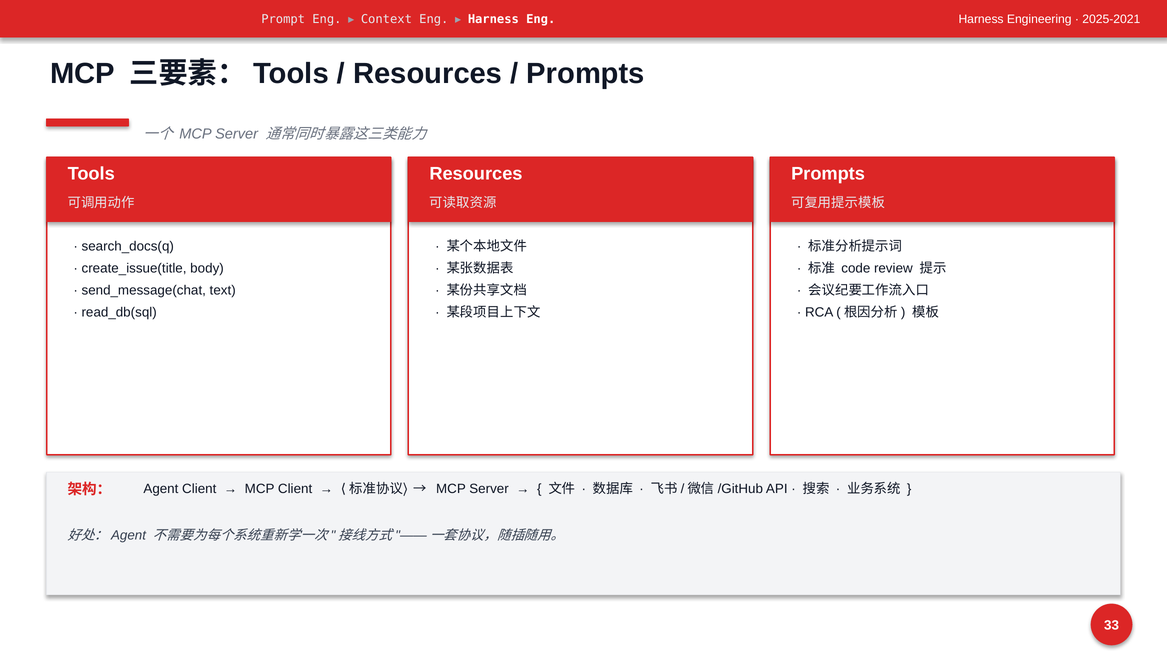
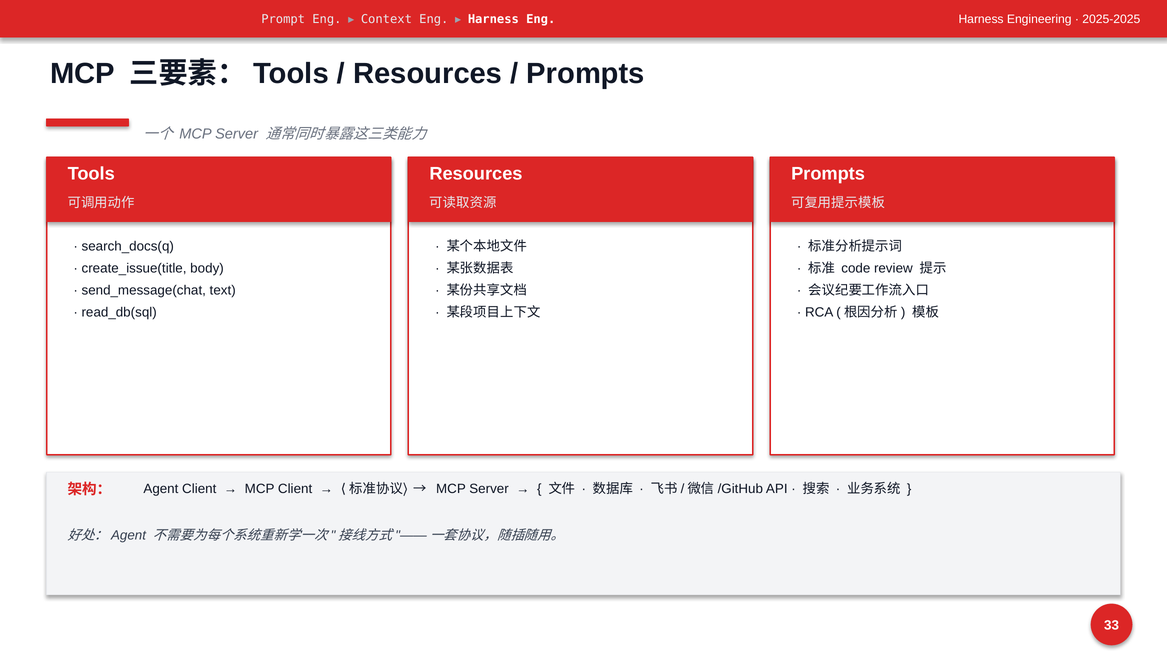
2025-2021: 2025-2021 -> 2025-2025 (1111, 19)
